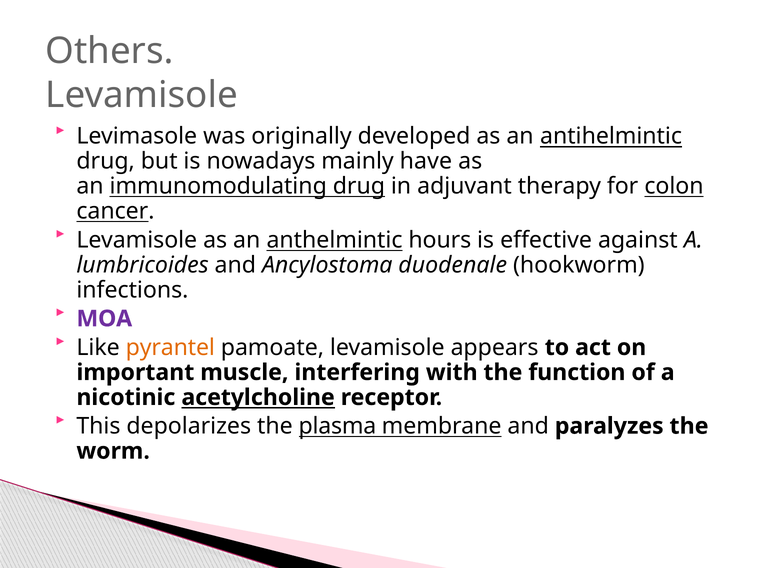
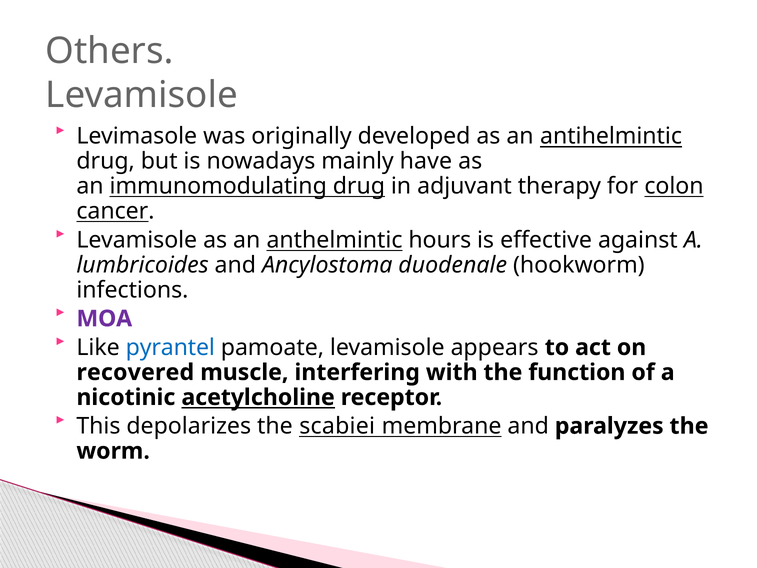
pyrantel colour: orange -> blue (170, 347)
important: important -> recovered (135, 372)
plasma: plasma -> scabiei (337, 426)
